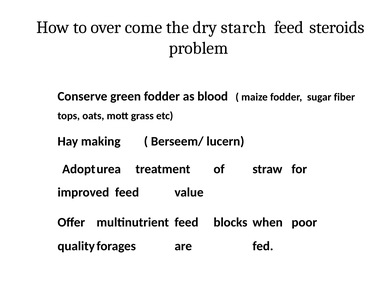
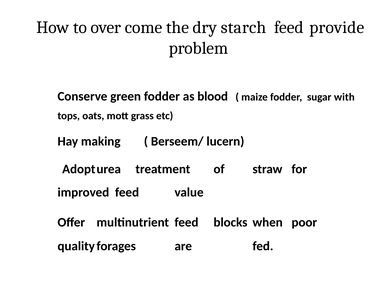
steroids: steroids -> provide (337, 27)
fiber: fiber -> with (344, 97)
